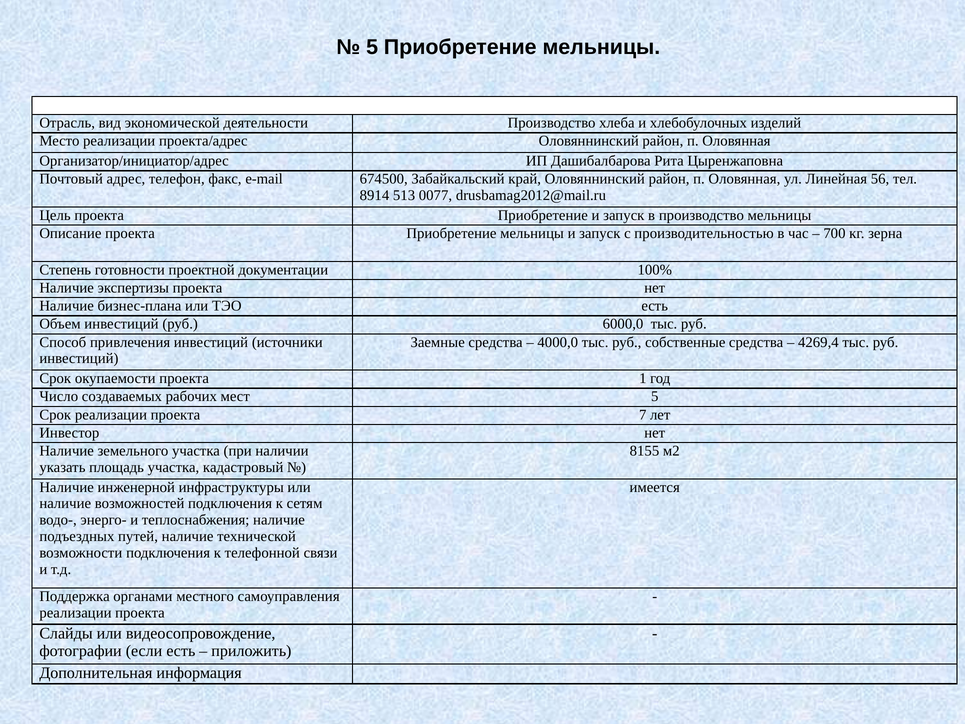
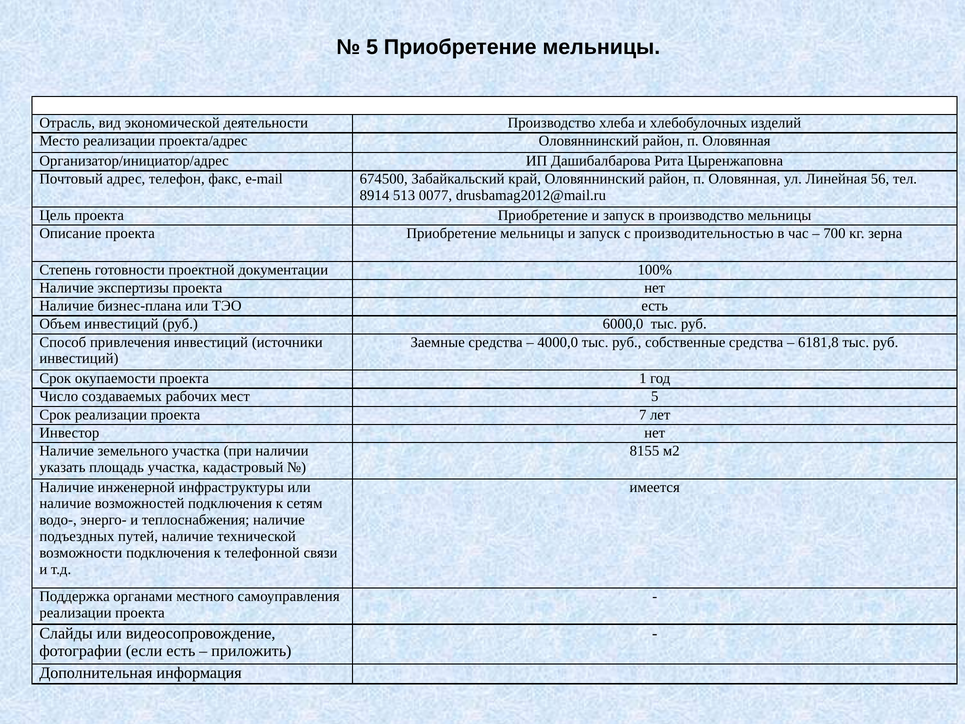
4269,4: 4269,4 -> 6181,8 (818, 342)
